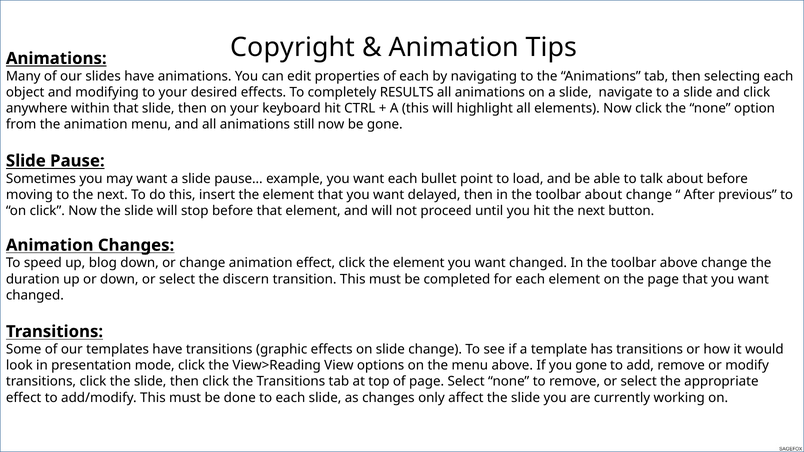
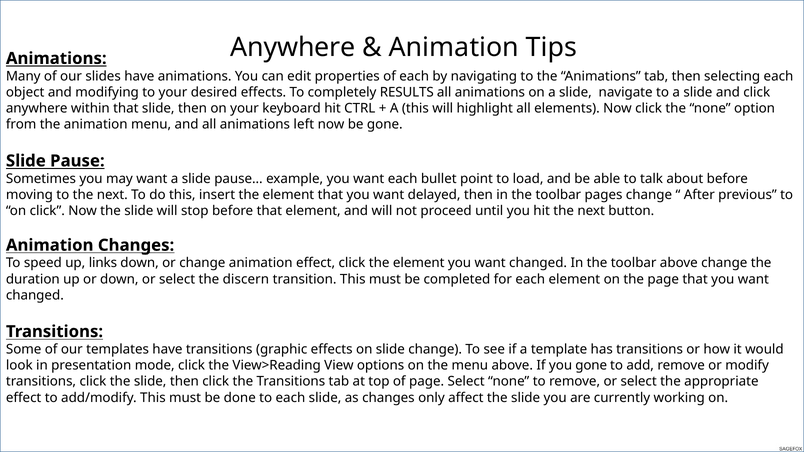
Copyright: Copyright -> Anywhere (293, 47)
still: still -> left (304, 125)
toolbar about: about -> pages (604, 195)
blog: blog -> links (103, 263)
